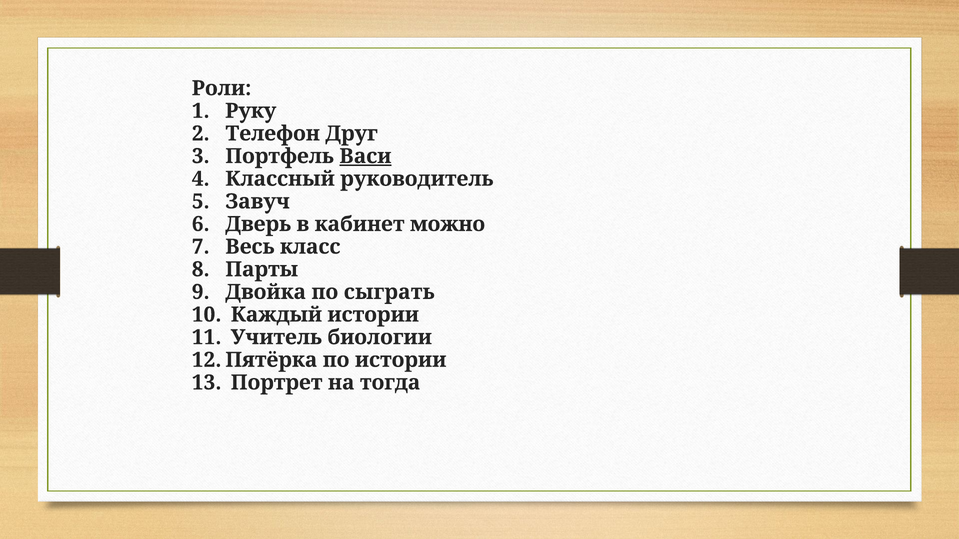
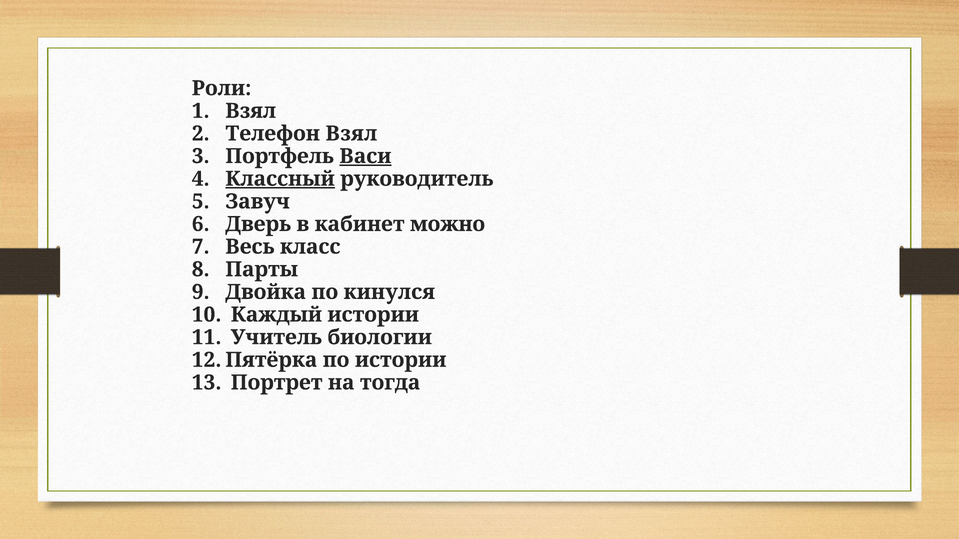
1 Руку: Руку -> Взял (251, 111)
Телефон Друг: Друг -> Взял (351, 134)
Классный underline: none -> present (280, 179)
сыграть: сыграть -> кинулся (389, 292)
